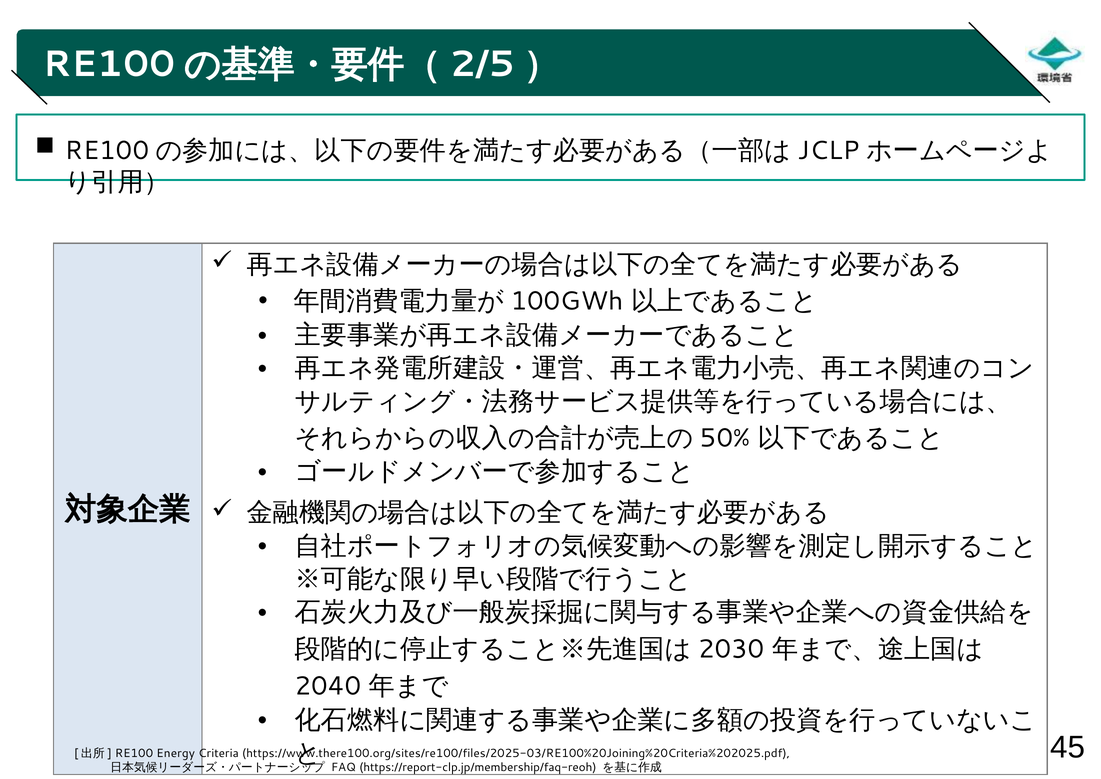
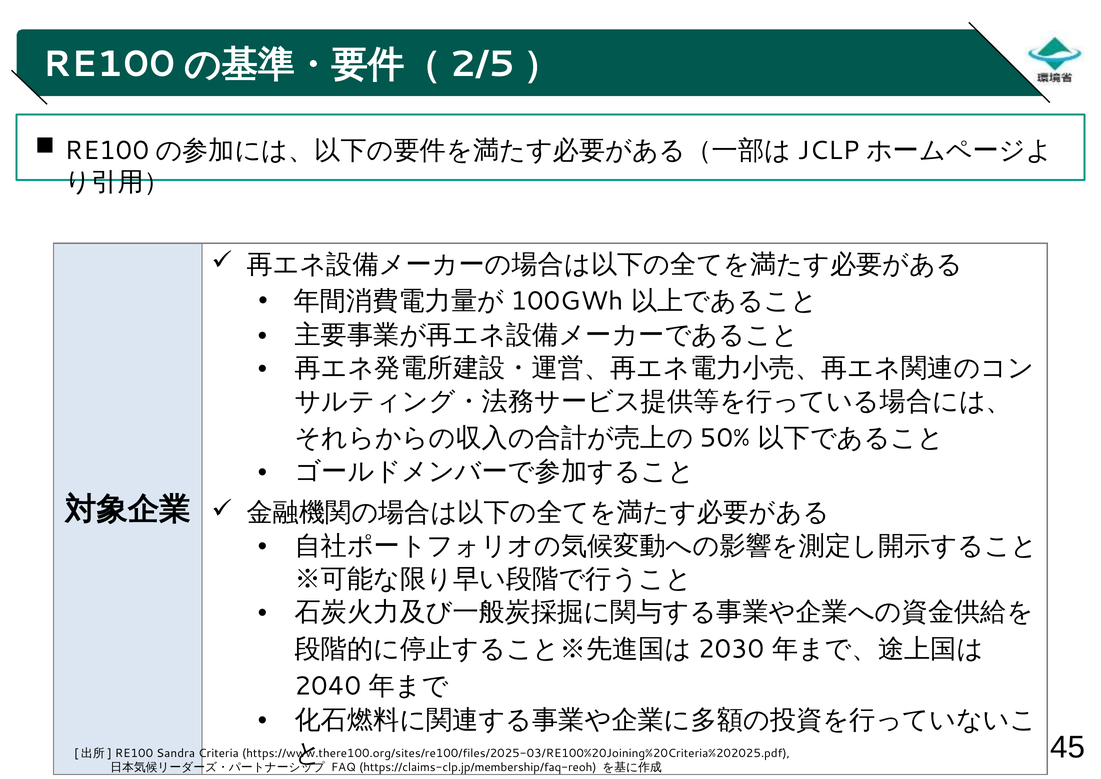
Energy: Energy -> Sandra (176, 753)
https://report-clp.jp/membership/faq-reoh: https://report-clp.jp/membership/faq-reoh -> https://claims-clp.jp/membership/faq-reoh (478, 767)
